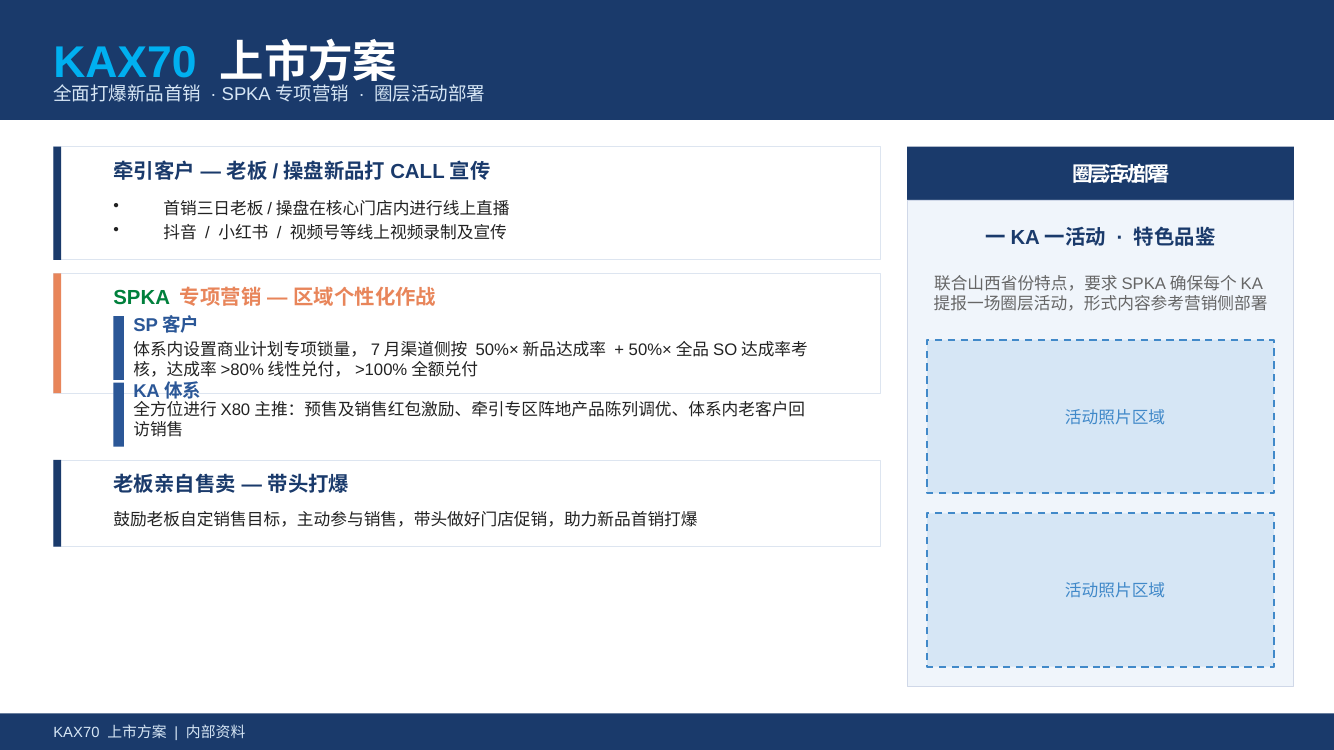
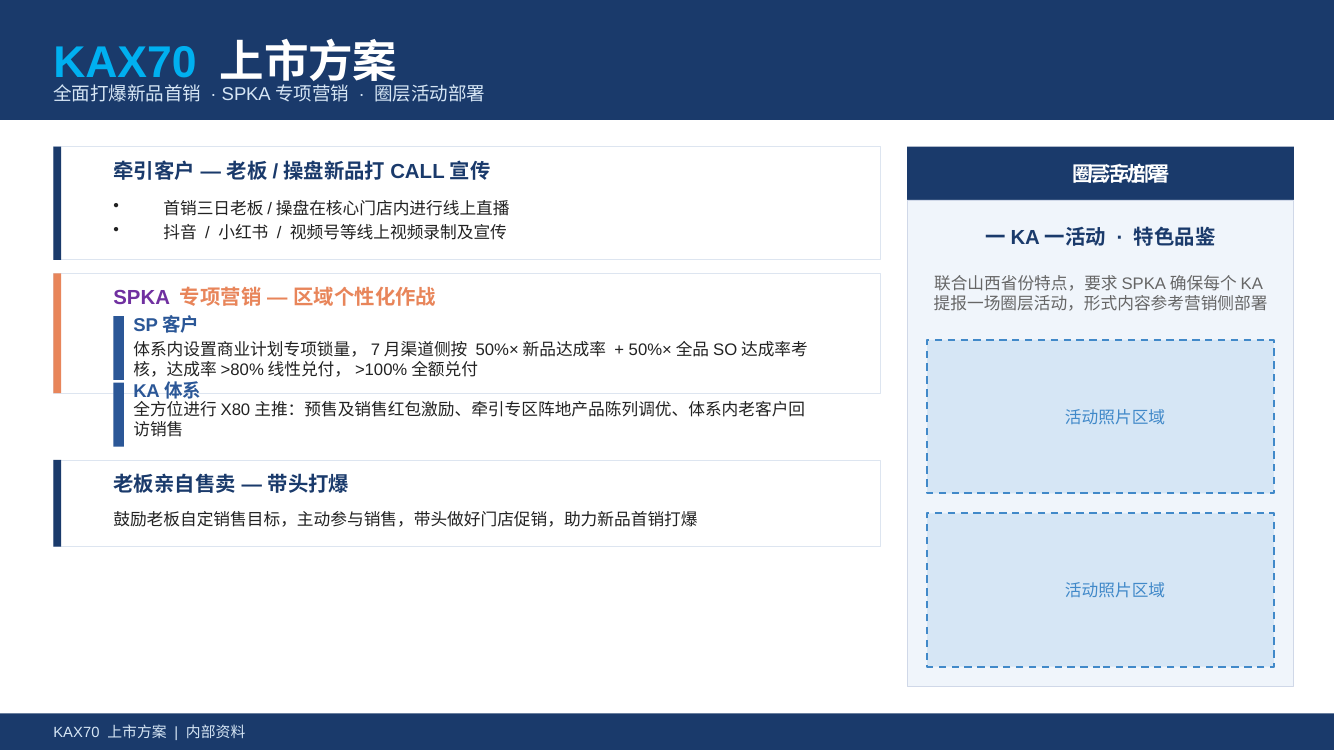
SPKA colour: green -> purple (142, 298)
